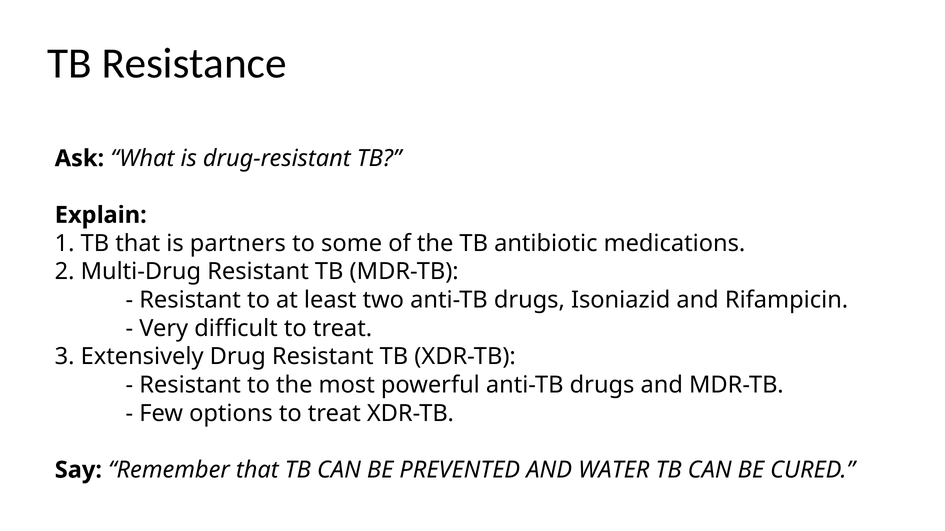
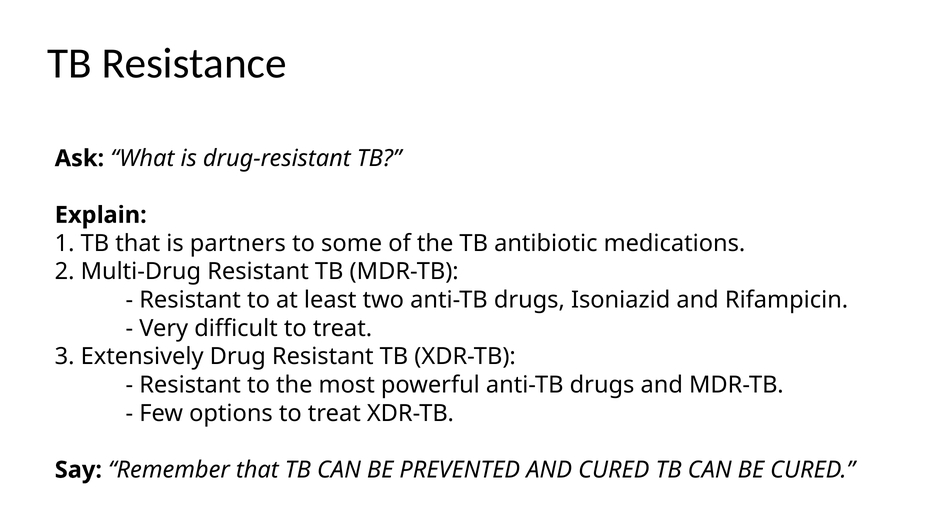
AND WATER: WATER -> CURED (614, 470)
